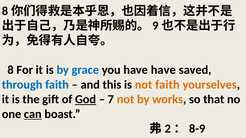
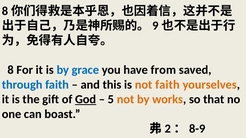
have have: have -> from (163, 70)
7: 7 -> 5 (111, 100)
can underline: present -> none (33, 114)
